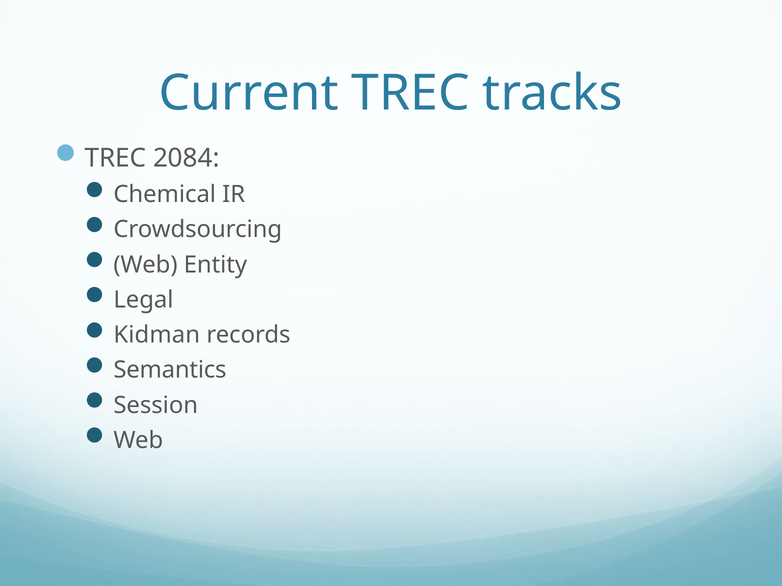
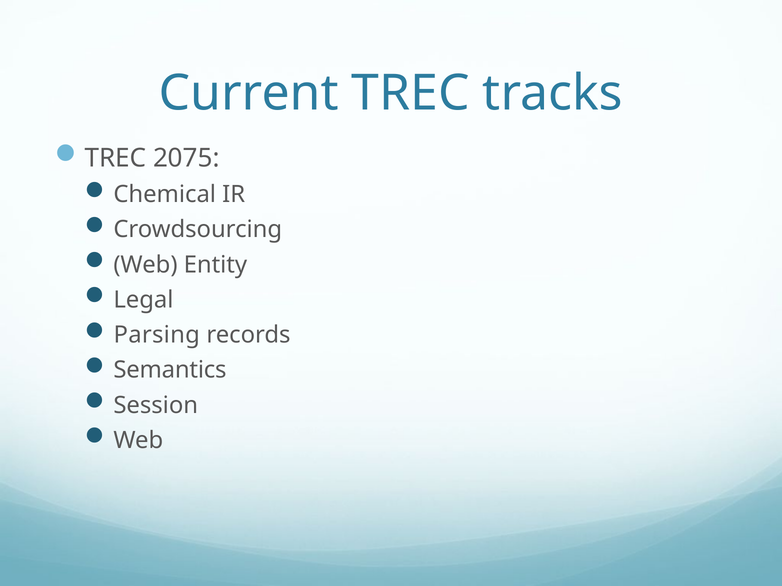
2084: 2084 -> 2075 (186, 158)
Kidman: Kidman -> Parsing (157, 335)
